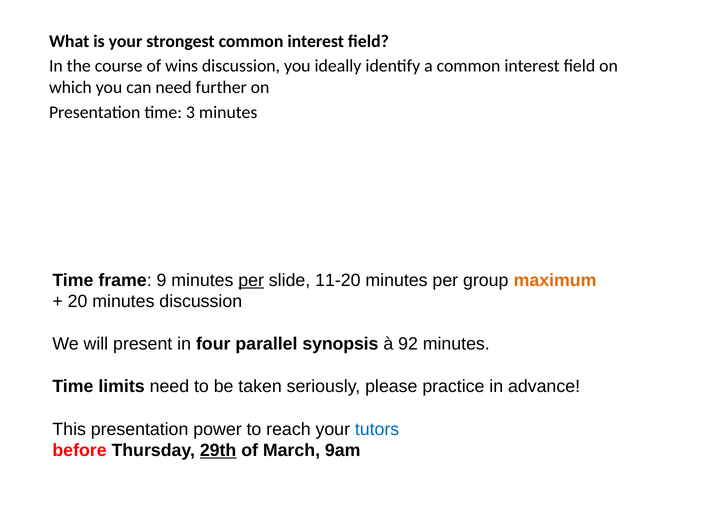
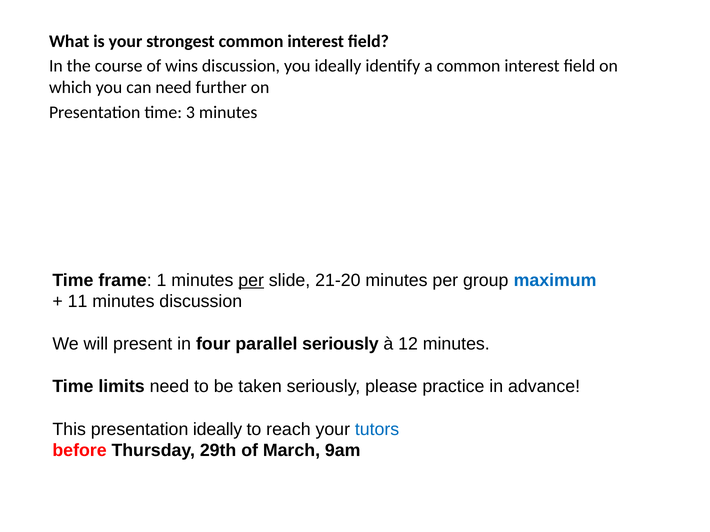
9: 9 -> 1 (161, 280)
11-20: 11-20 -> 21-20 (338, 280)
maximum colour: orange -> blue (555, 280)
20: 20 -> 11 (78, 302)
parallel synopsis: synopsis -> seriously (340, 344)
92: 92 -> 12 (408, 344)
presentation power: power -> ideally (218, 430)
29th underline: present -> none (218, 451)
